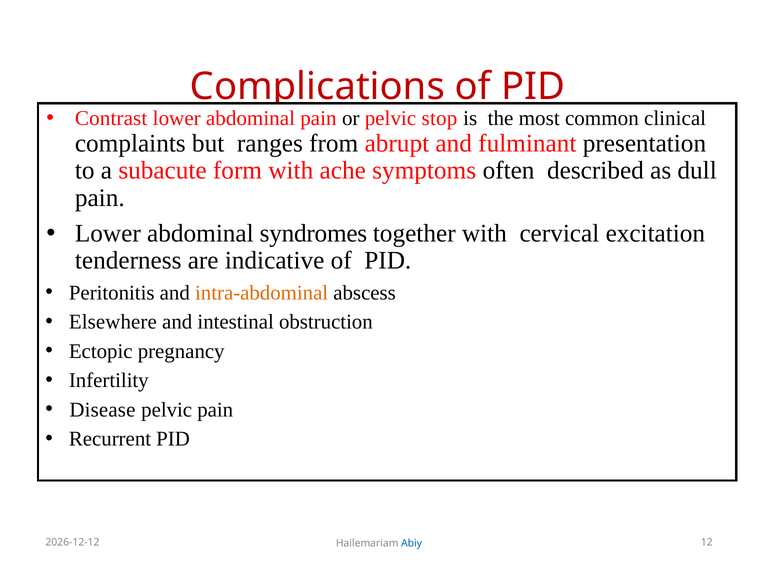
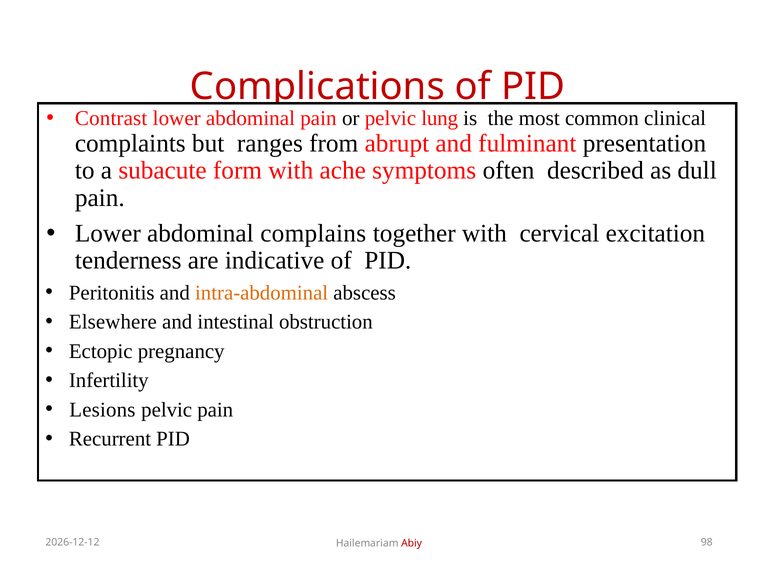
stop: stop -> lung (440, 118)
syndromes: syndromes -> complains (313, 233)
Disease: Disease -> Lesions (102, 409)
12: 12 -> 98 (707, 542)
Abiy colour: blue -> red (412, 543)
